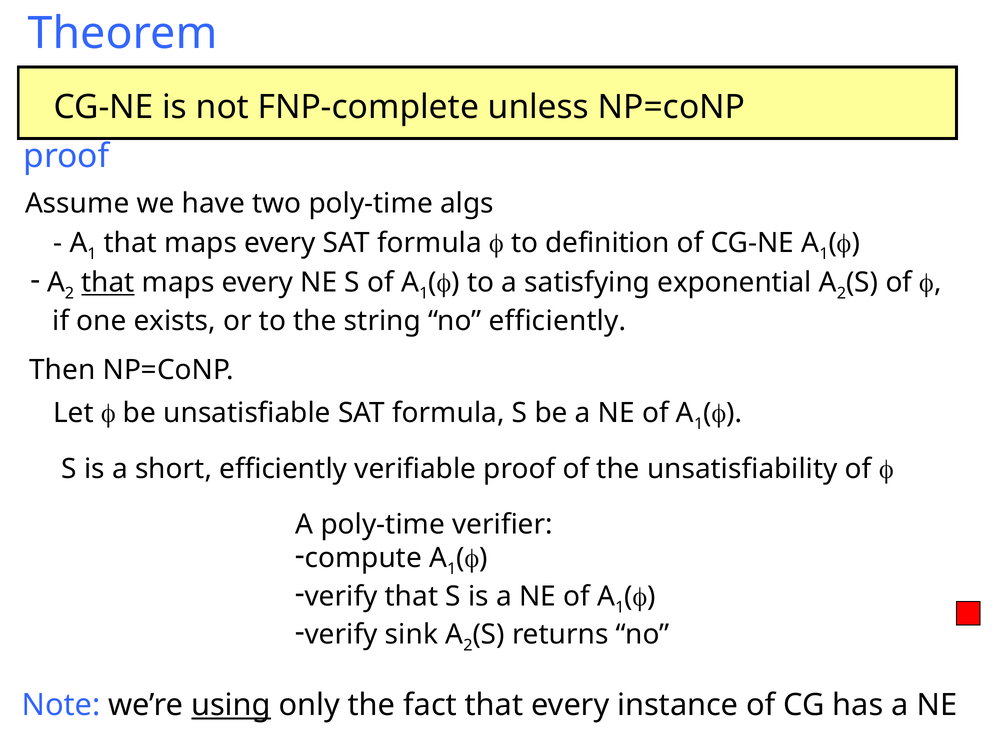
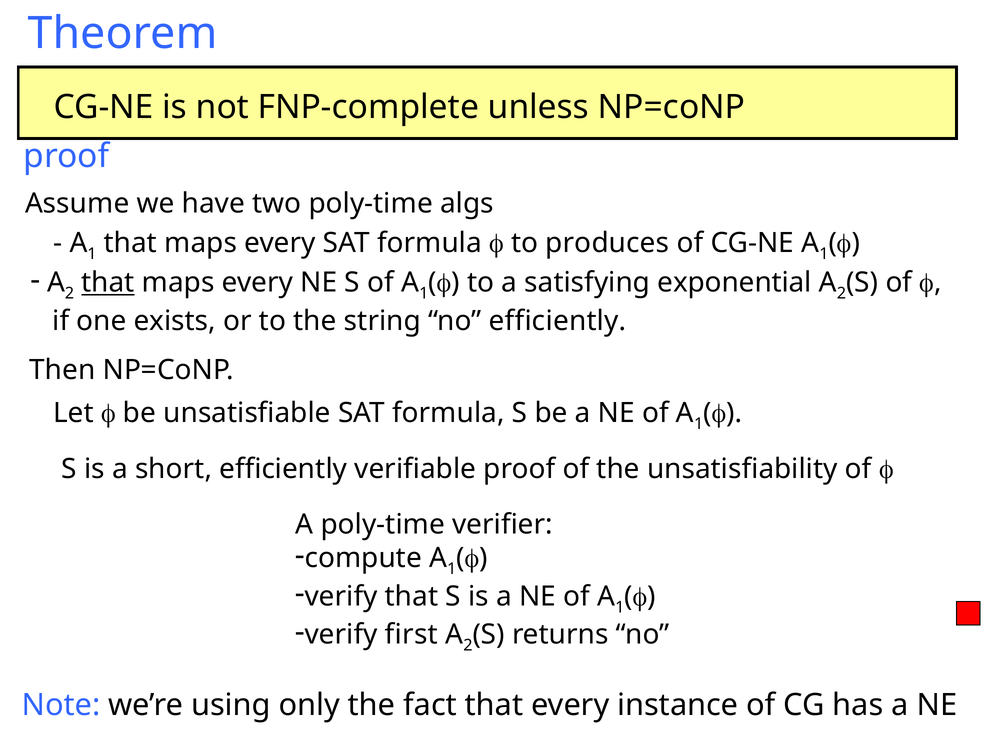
definition: definition -> produces (607, 243)
sink: sink -> first (411, 635)
using underline: present -> none (231, 705)
